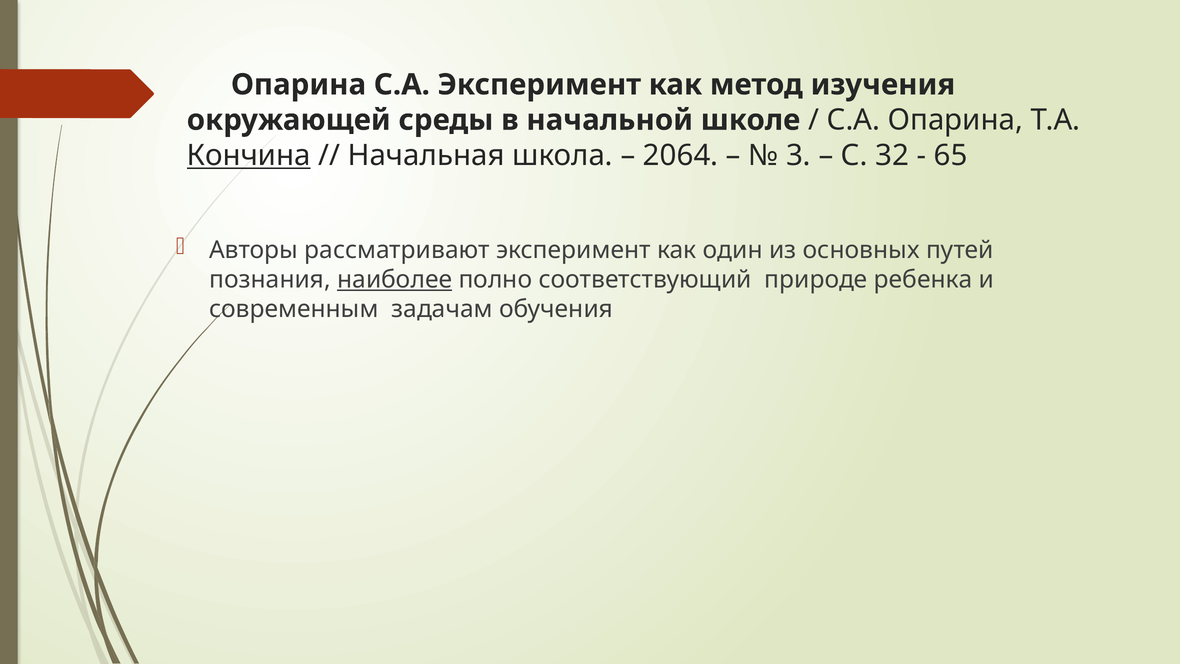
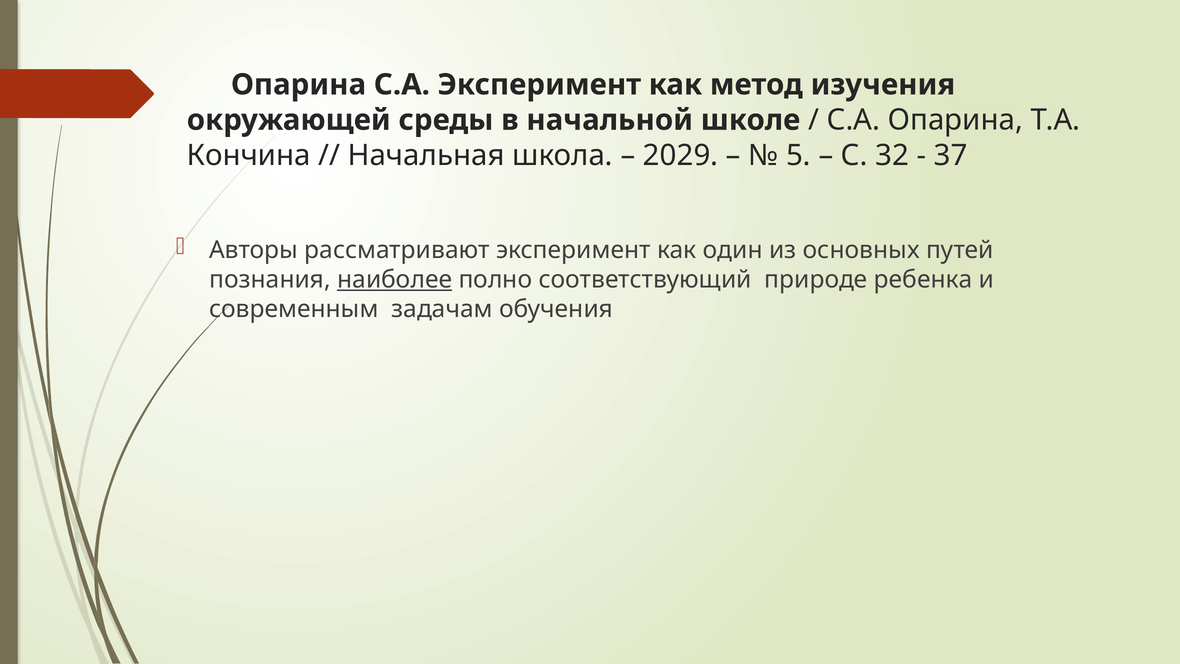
Кончина underline: present -> none (249, 155)
2064: 2064 -> 2029 (681, 155)
3: 3 -> 5 (798, 155)
65: 65 -> 37 (951, 155)
